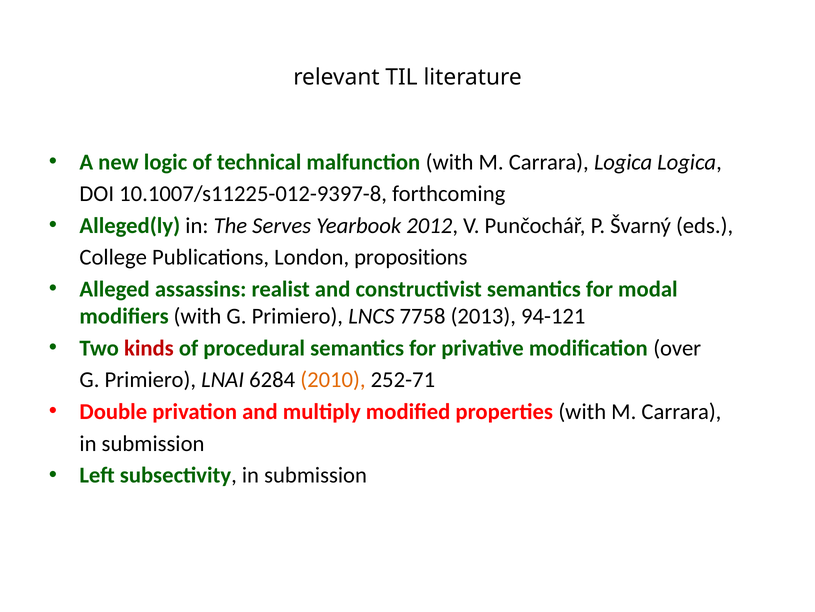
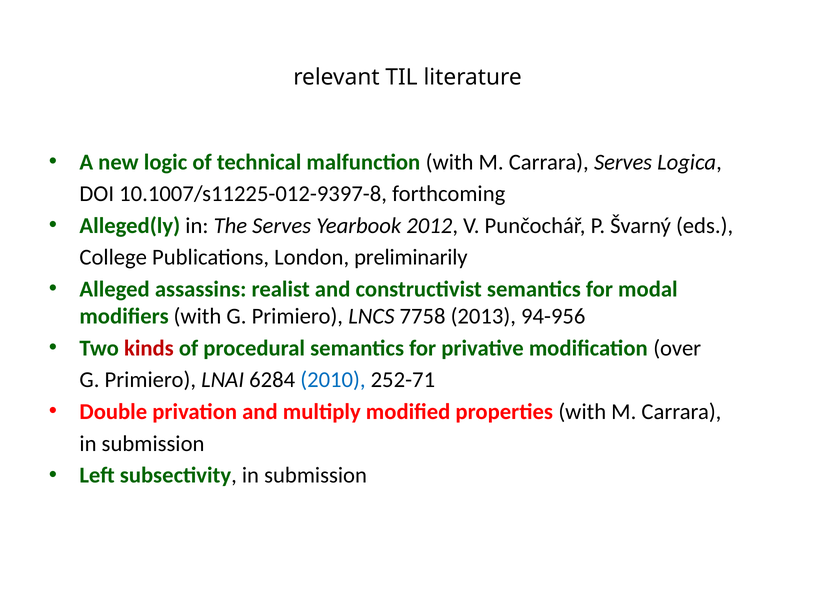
Carrara Logica: Logica -> Serves (623, 162)
propositions: propositions -> preliminarily (411, 257)
94-121: 94-121 -> 94-956 (553, 316)
2010 colour: orange -> blue (333, 380)
